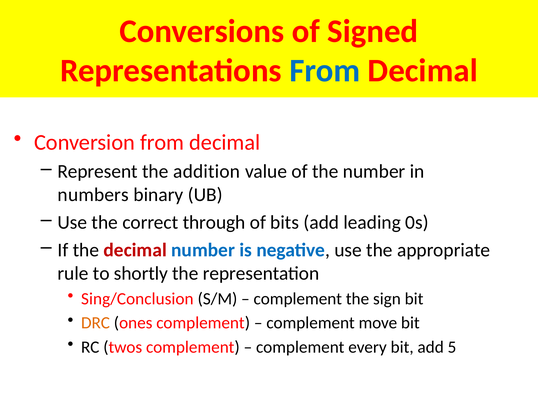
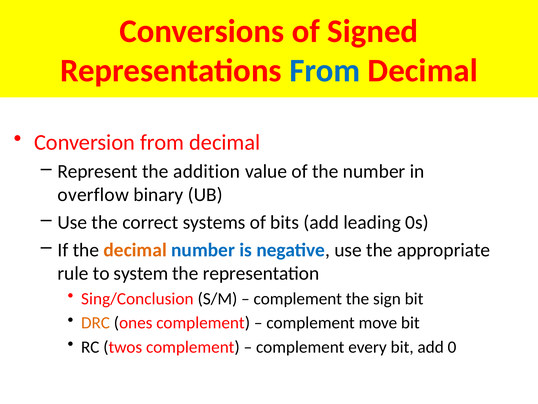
numbers: numbers -> overflow (93, 195)
through: through -> systems (214, 222)
decimal colour: red -> orange (135, 250)
shortly: shortly -> system (141, 273)
5: 5 -> 0 (452, 347)
